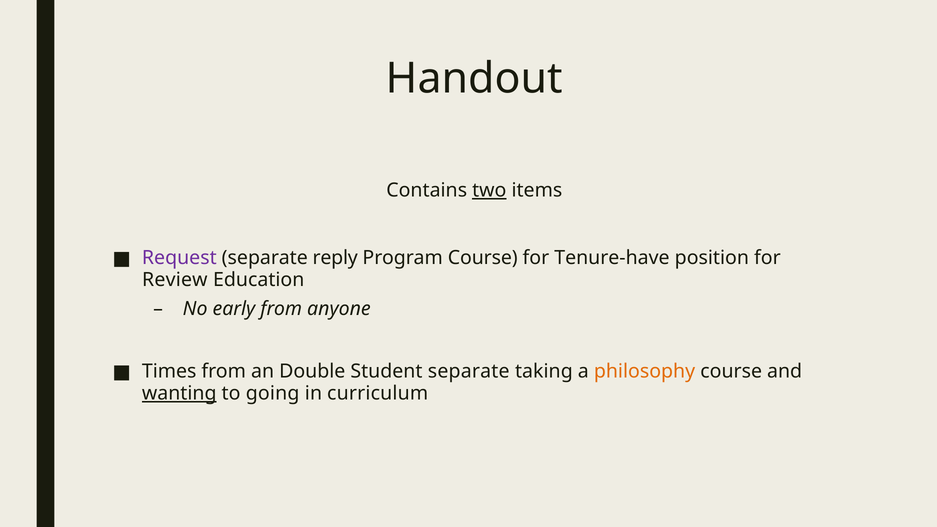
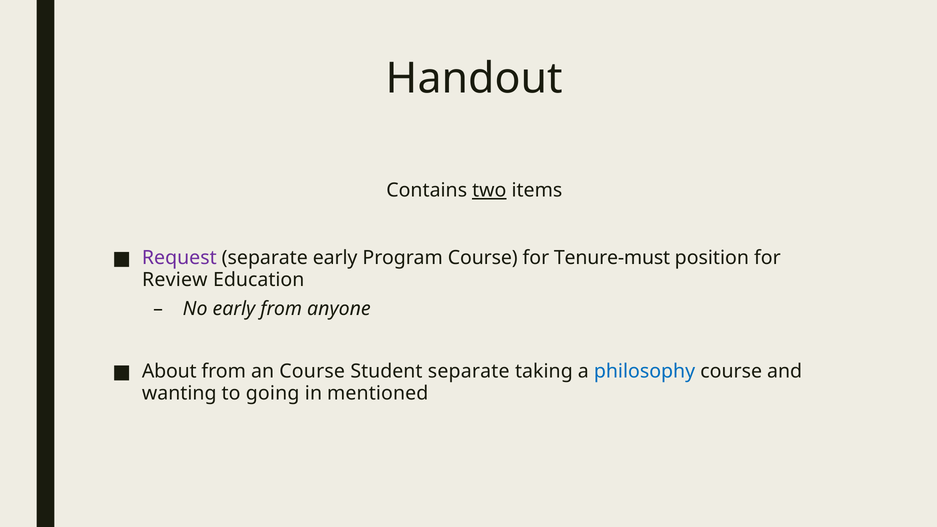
separate reply: reply -> early (335, 258)
Tenure-have: Tenure-have -> Tenure-must (612, 258)
Times: Times -> About (169, 371)
an Double: Double -> Course (312, 371)
philosophy colour: orange -> blue (645, 371)
wanting underline: present -> none (179, 393)
curriculum: curriculum -> mentioned (378, 393)
